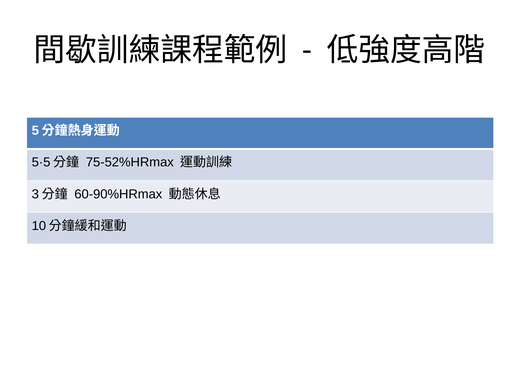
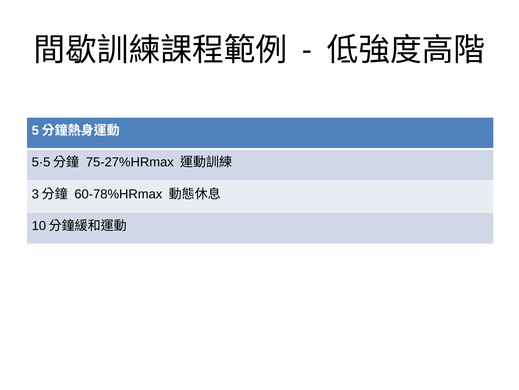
75-52%HRmax: 75-52%HRmax -> 75-27%HRmax (130, 162)
60-90%HRmax: 60-90%HRmax -> 60-78%HRmax (118, 194)
